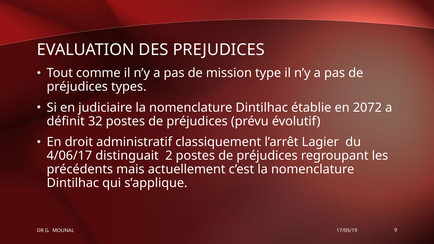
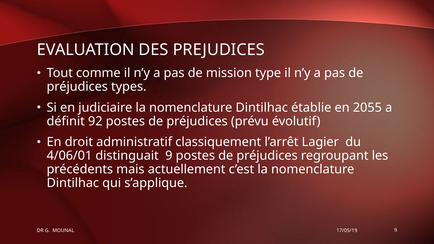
2072: 2072 -> 2055 (367, 108)
32: 32 -> 92 (95, 121)
4/06/17: 4/06/17 -> 4/06/01 (69, 156)
distinguait 2: 2 -> 9 (169, 156)
